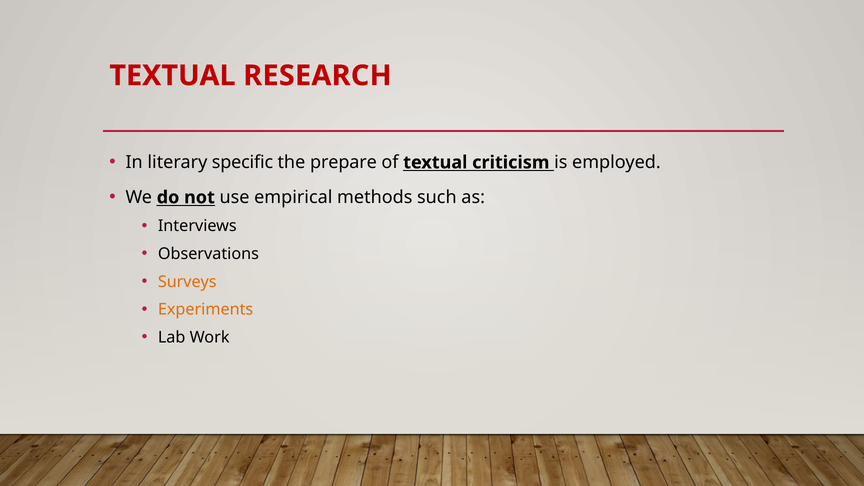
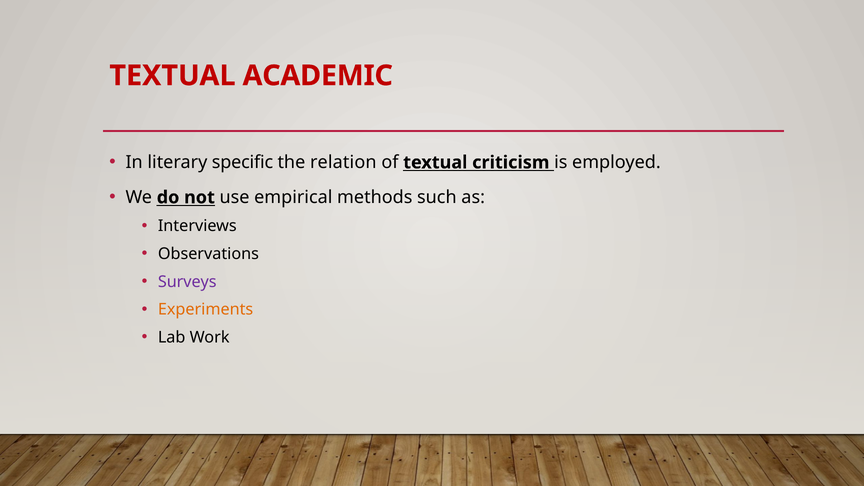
RESEARCH: RESEARCH -> ACADEMIC (318, 76)
prepare: prepare -> relation (343, 162)
Surveys colour: orange -> purple (187, 282)
